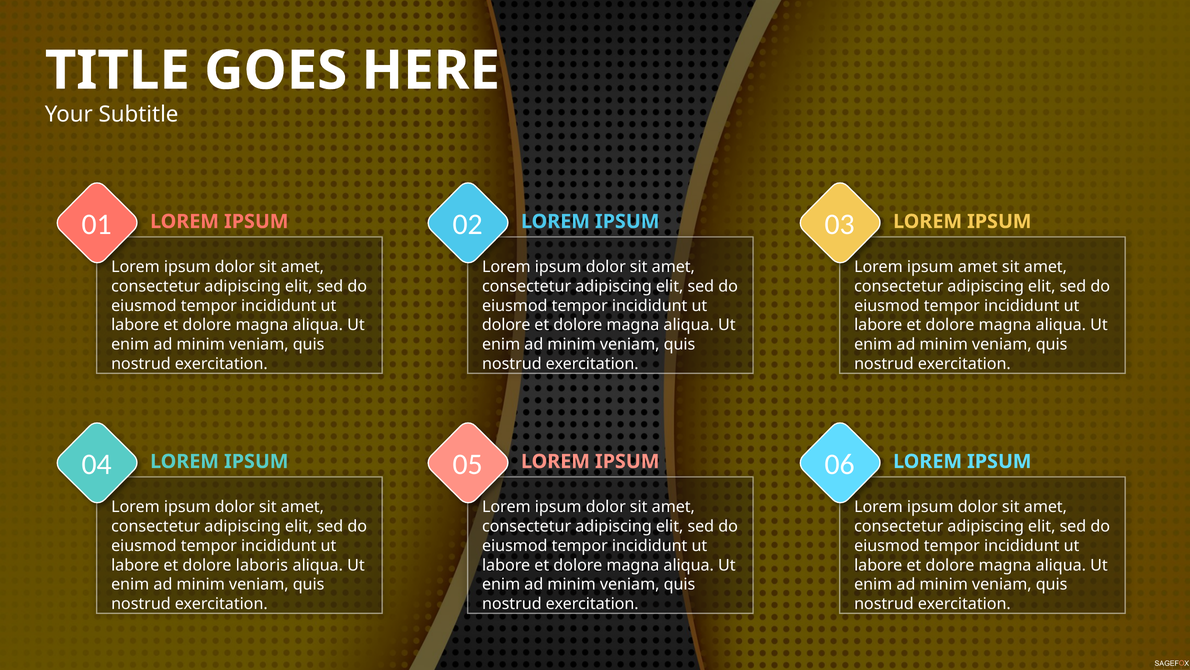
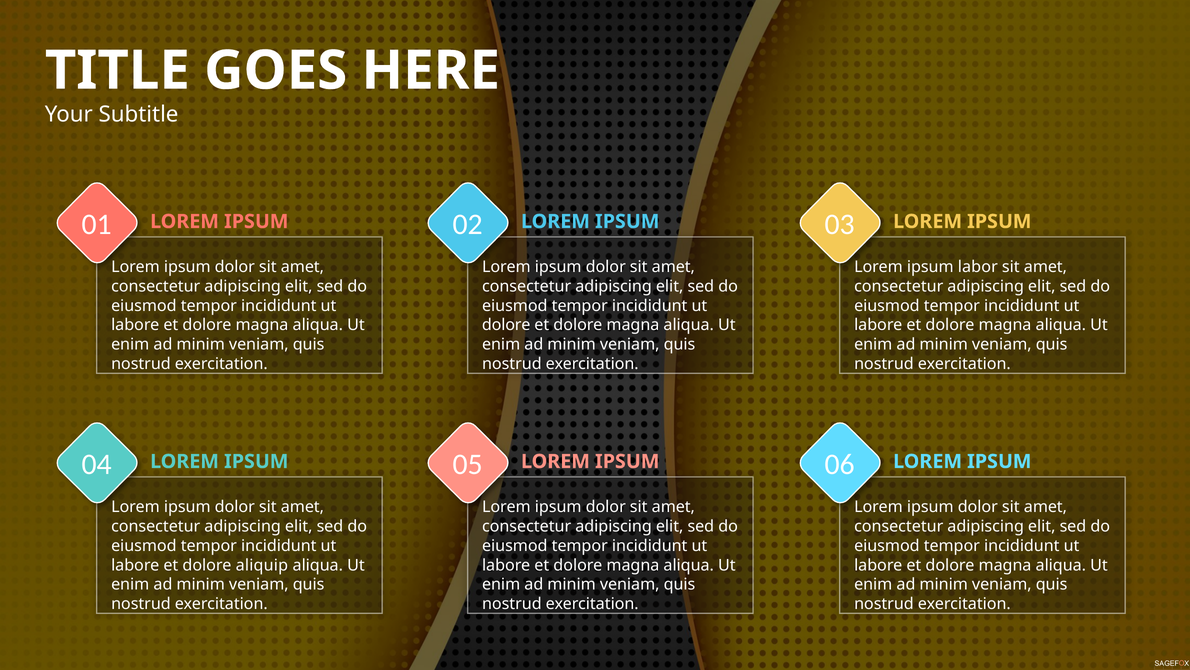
ipsum amet: amet -> labor (978, 267)
laboris: laboris -> aliquip (262, 565)
